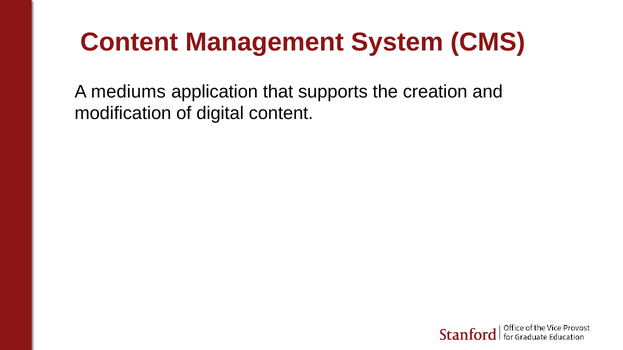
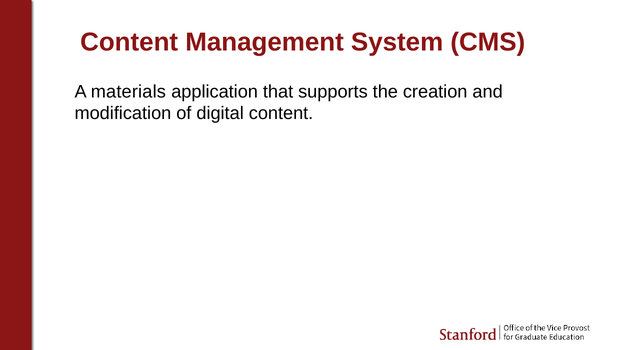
mediums: mediums -> materials (128, 92)
